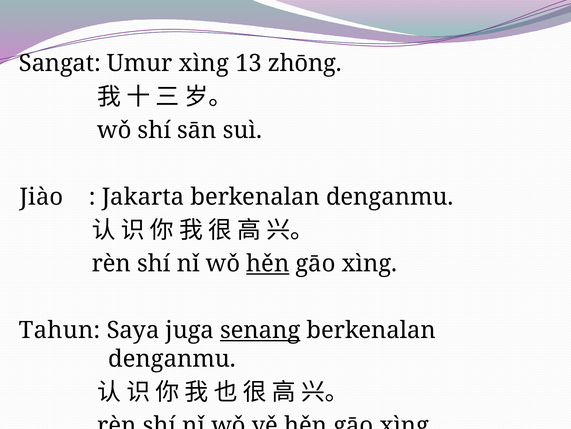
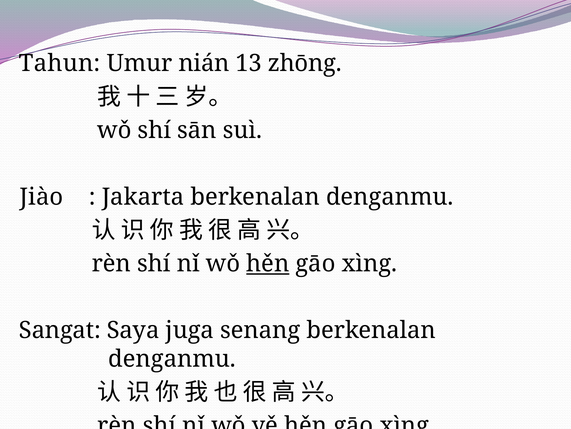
Sangat: Sangat -> Tahun (60, 63)
Umur xìng: xìng -> nián (204, 63)
Tahun: Tahun -> Sangat (60, 330)
senang underline: present -> none (260, 330)
